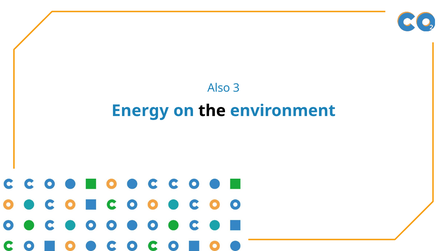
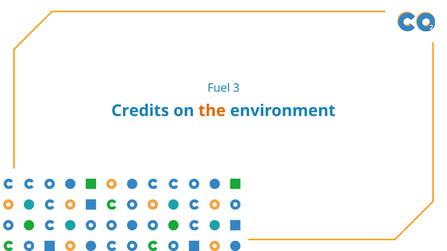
Also: Also -> Fuel (219, 88)
Energy: Energy -> Credits (140, 111)
the colour: black -> orange (212, 111)
